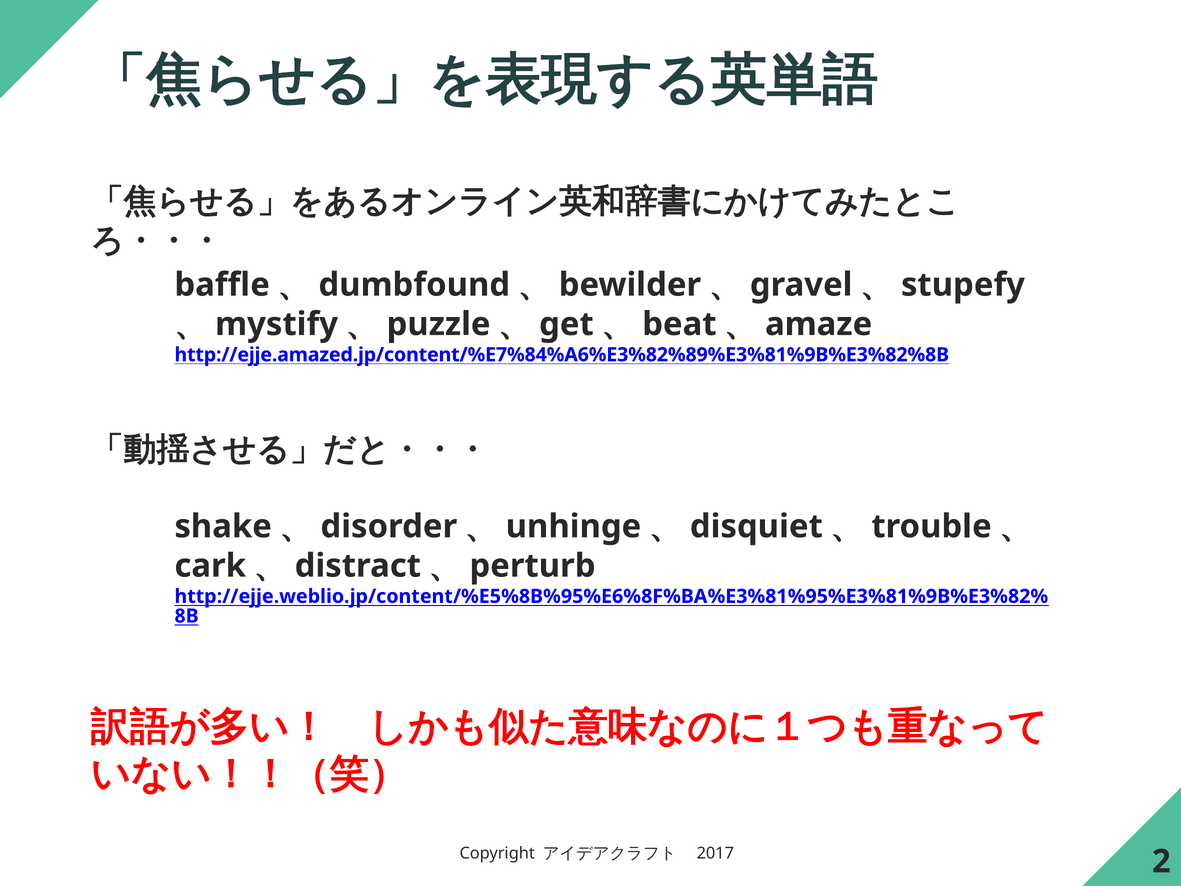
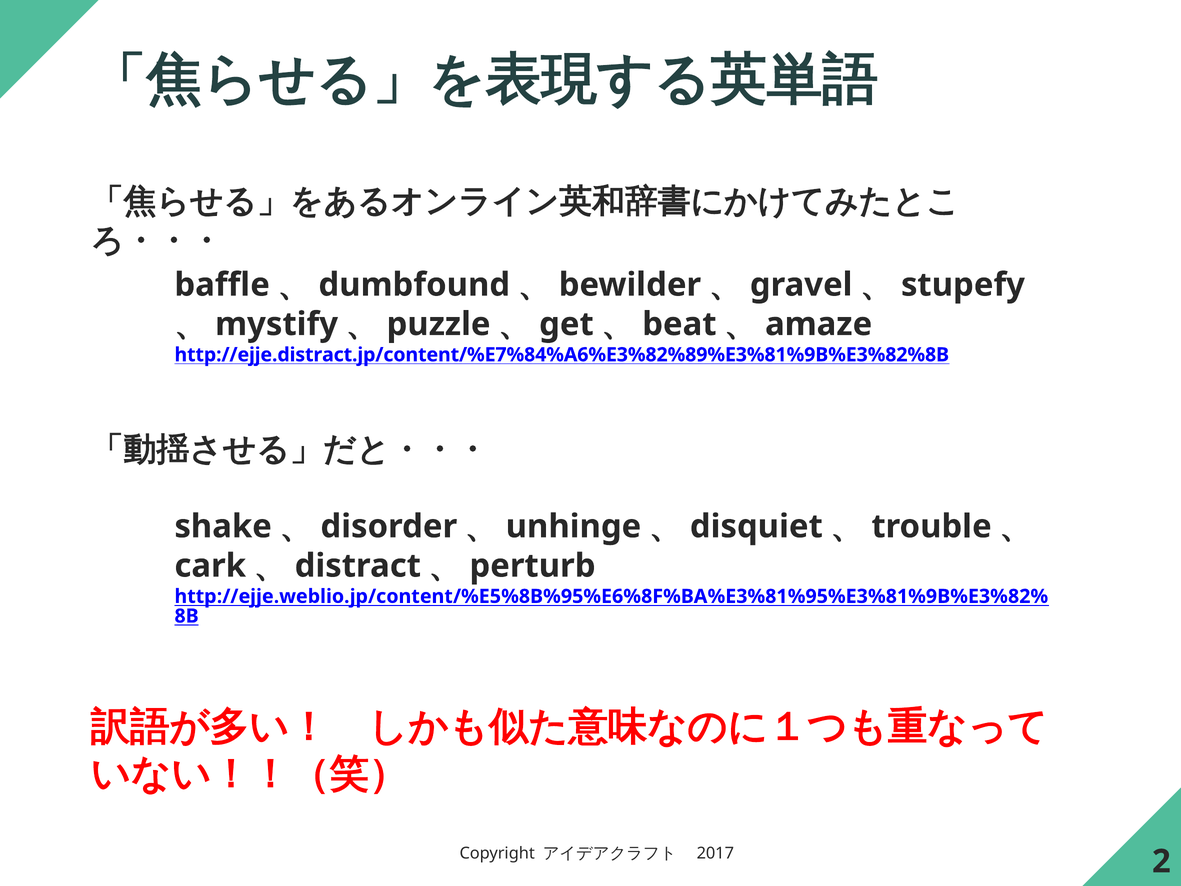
http://ejje.amazed.jp/content/%E7%84%A6%E3%82%89%E3%81%9B%E3%82%8B: http://ejje.amazed.jp/content/%E7%84%A6%E3%82%89%E3%81%9B%E3%82%8B -> http://ejje.distract.jp/content/%E7%84%A6%E3%82%89%E3%81%9B%E3%82%8B (562, 355)
